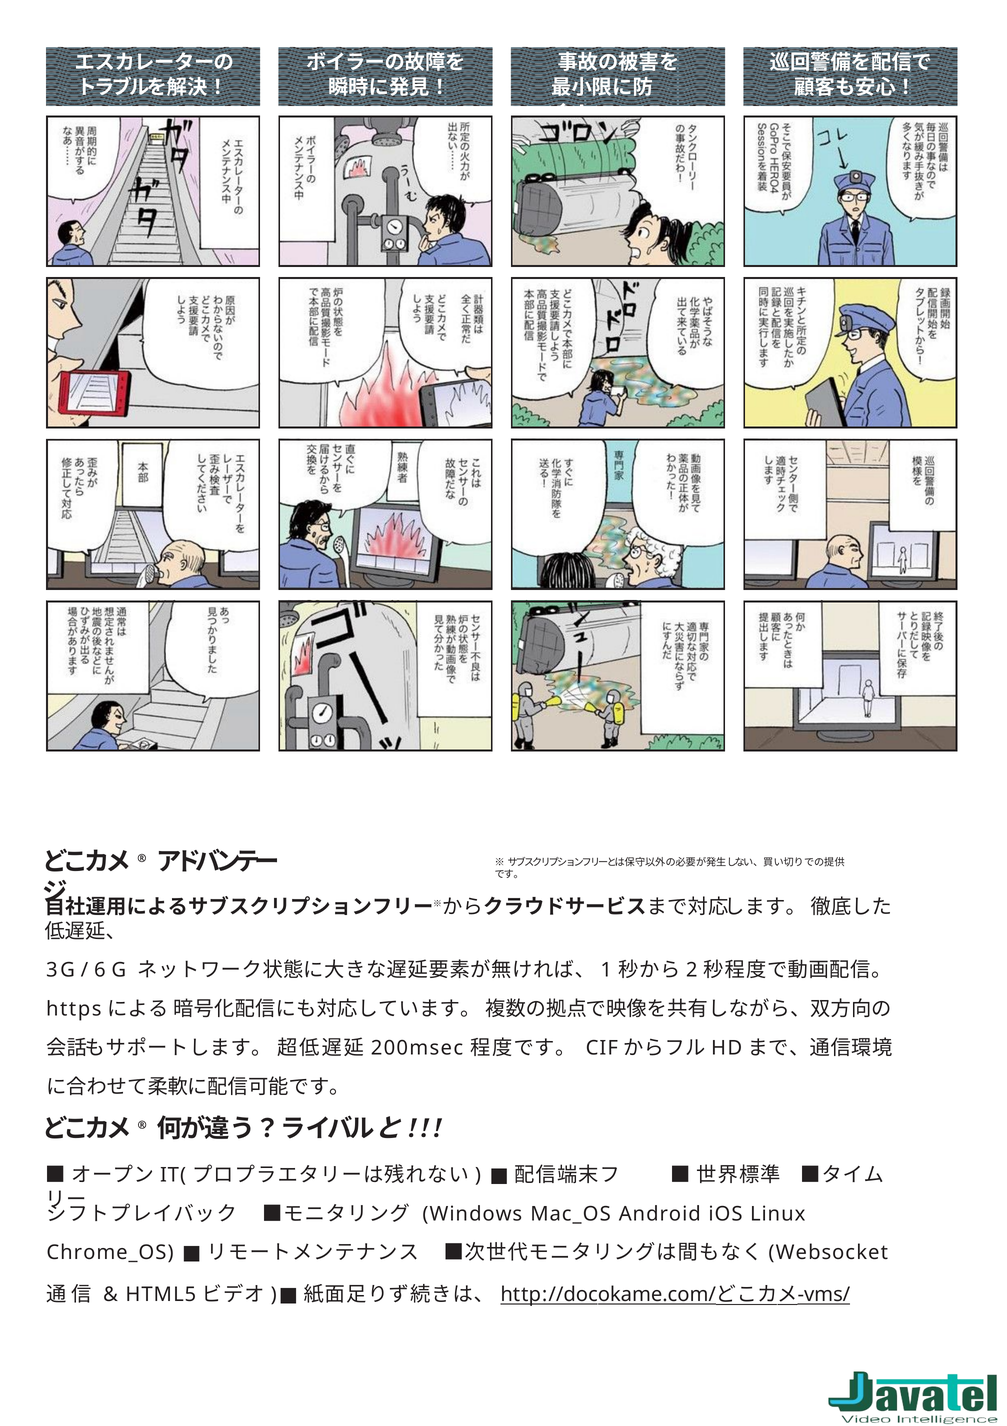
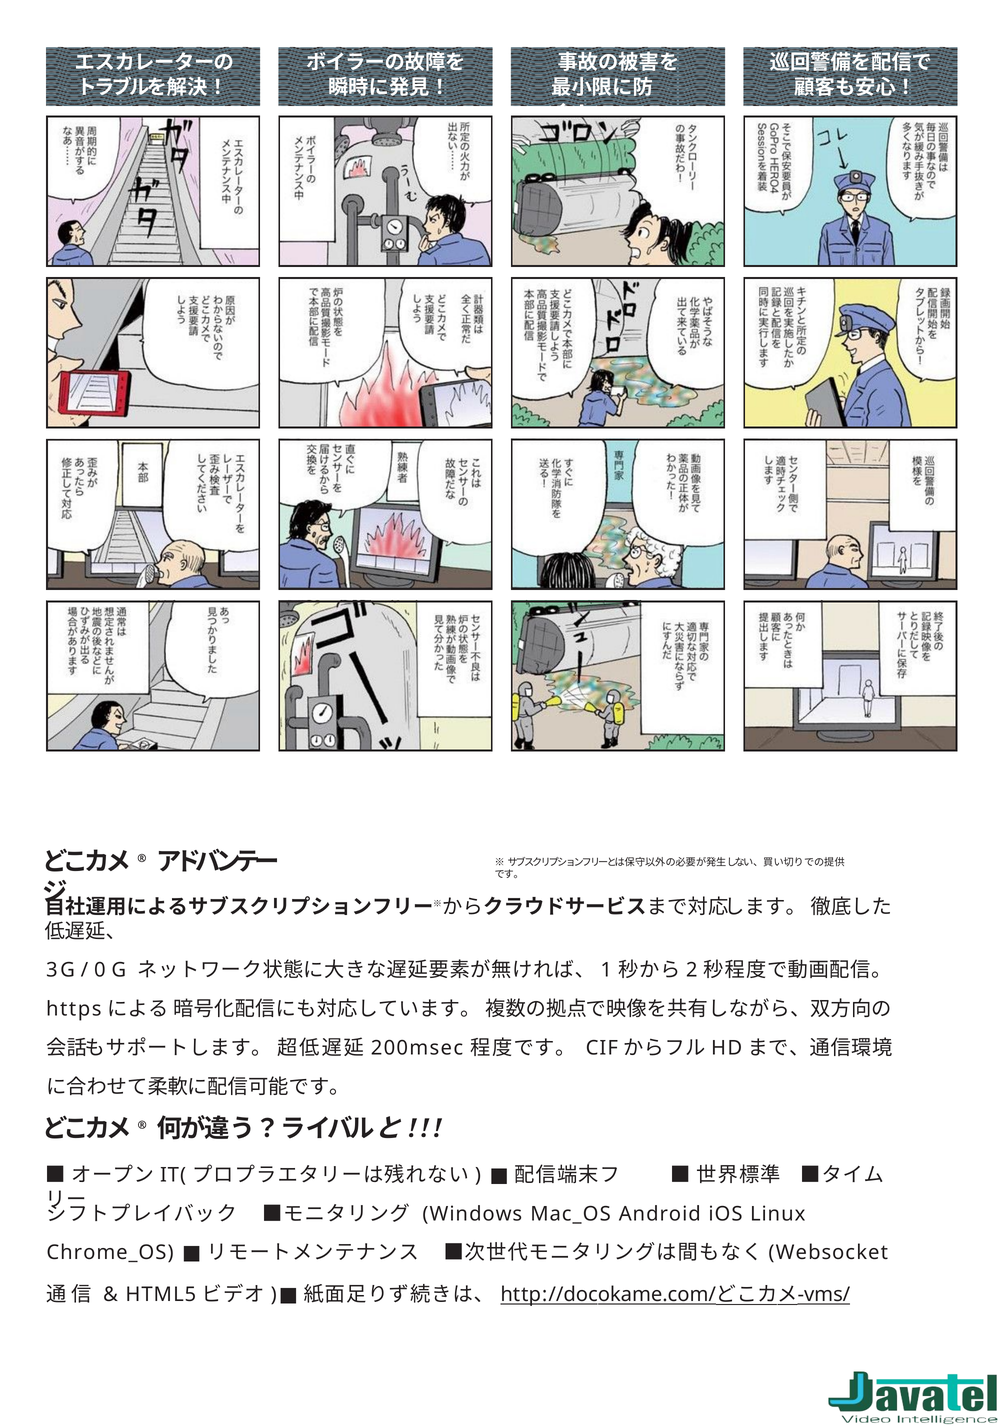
6: 6 -> 0 (100, 970)
